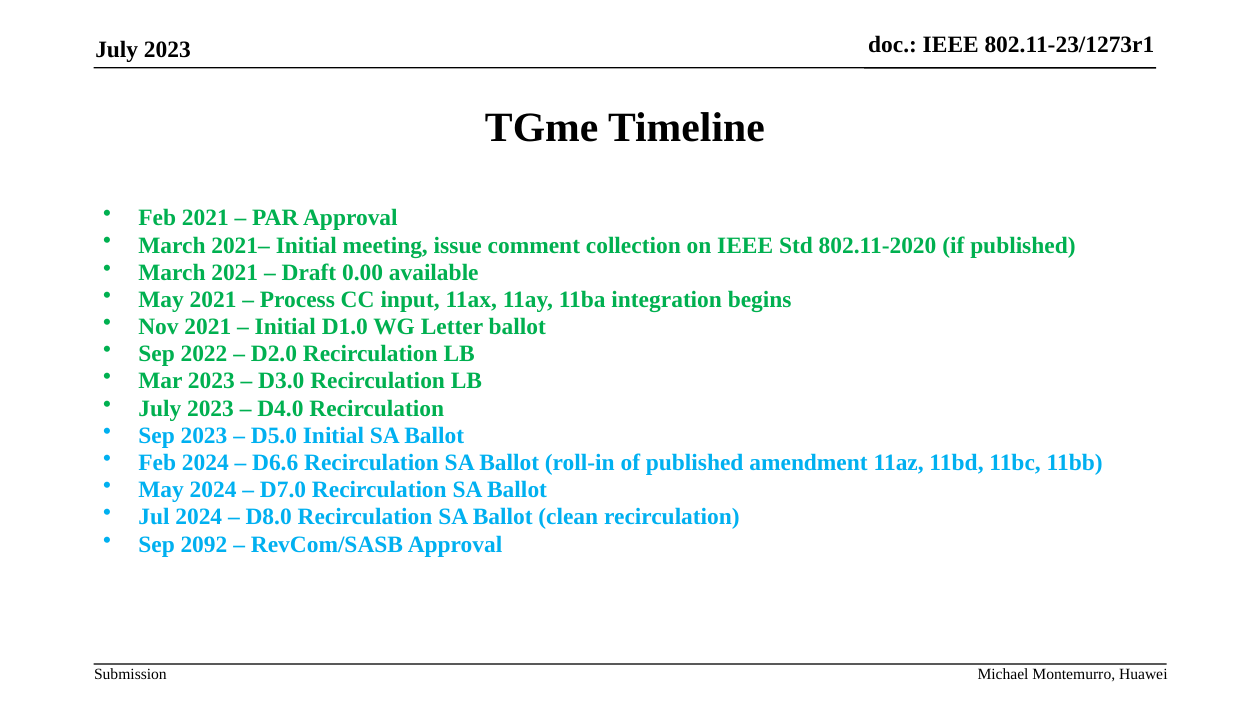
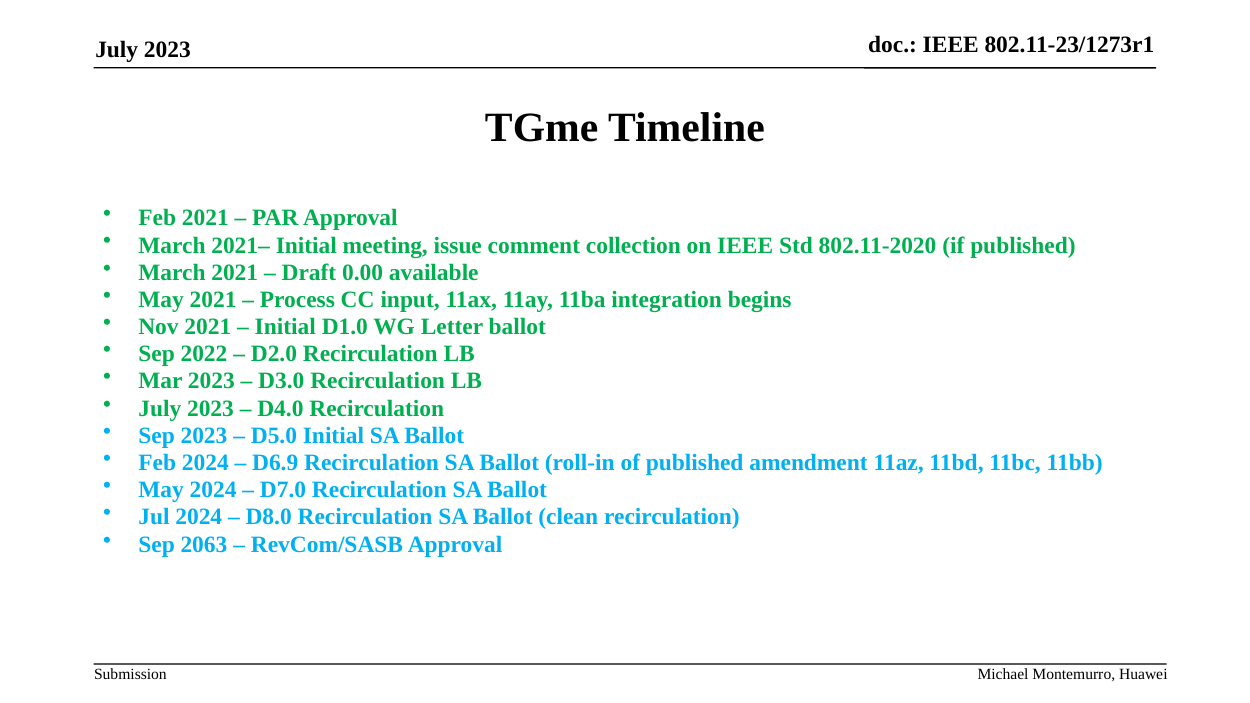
D6.6: D6.6 -> D6.9 (275, 463)
2092: 2092 -> 2063 (204, 545)
